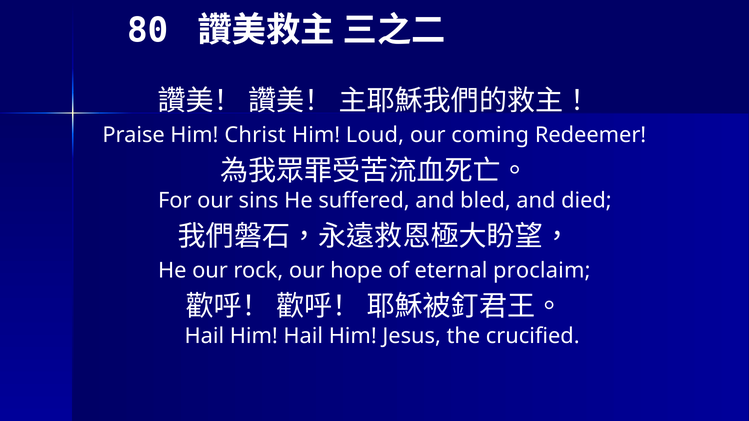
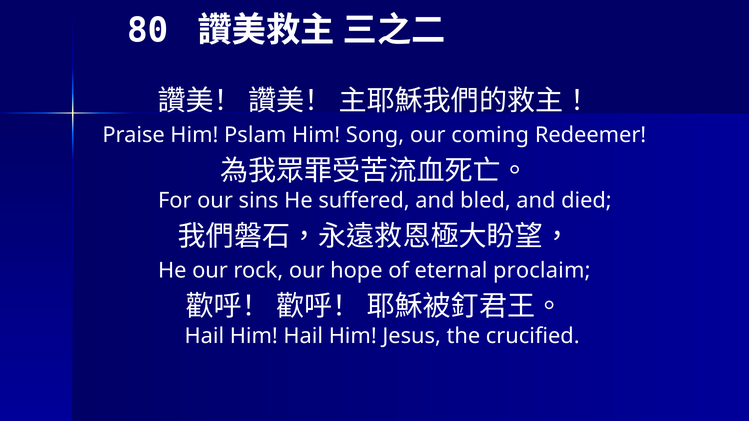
Christ: Christ -> Pslam (255, 135)
Loud: Loud -> Song (375, 135)
